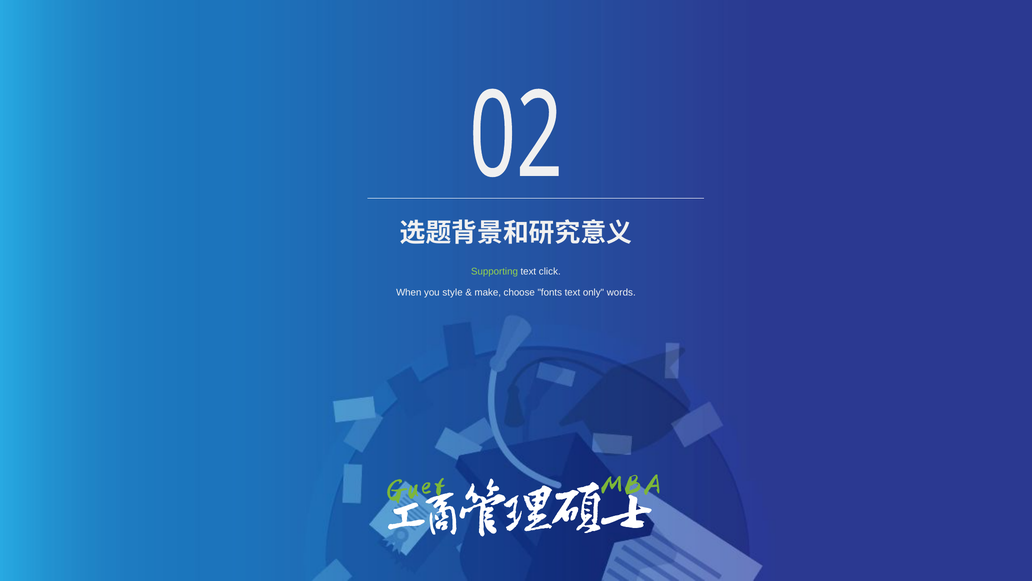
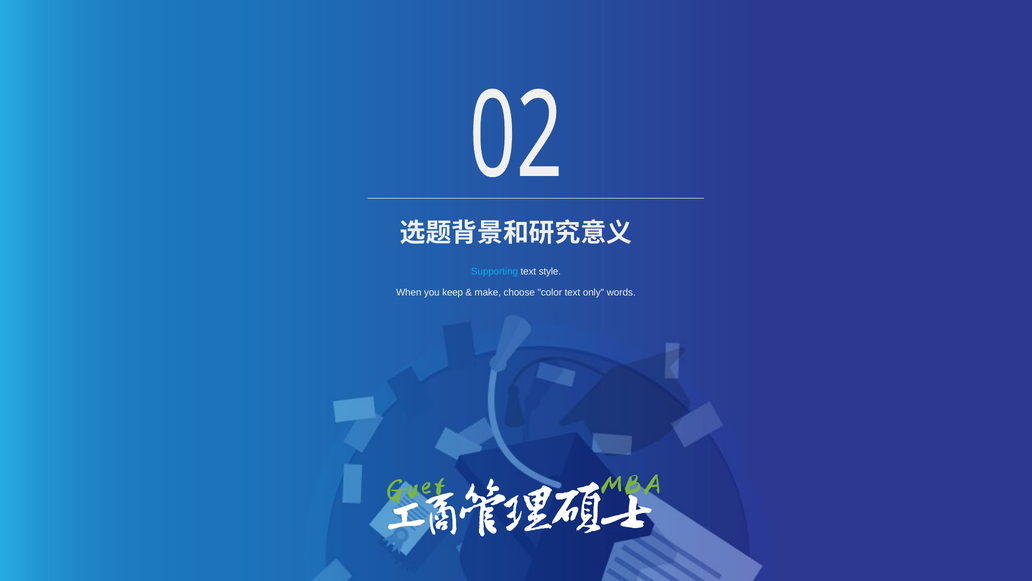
Supporting colour: light green -> light blue (495, 271)
click: click -> style (550, 271)
style: style -> keep (453, 292)
fonts: fonts -> color (550, 292)
